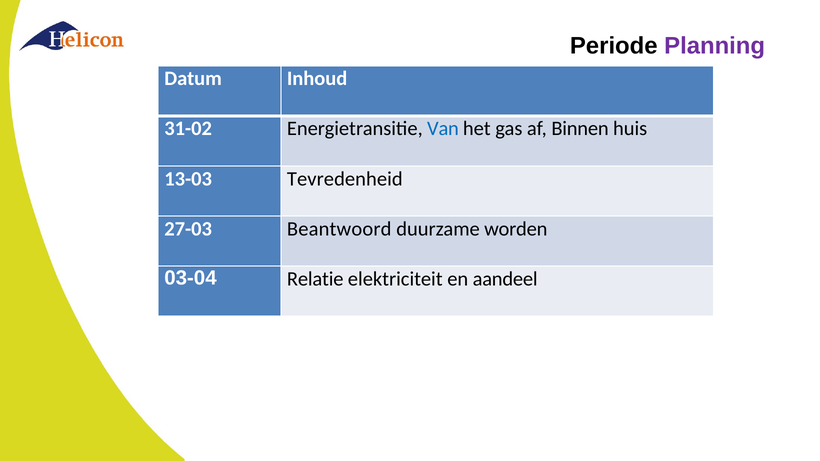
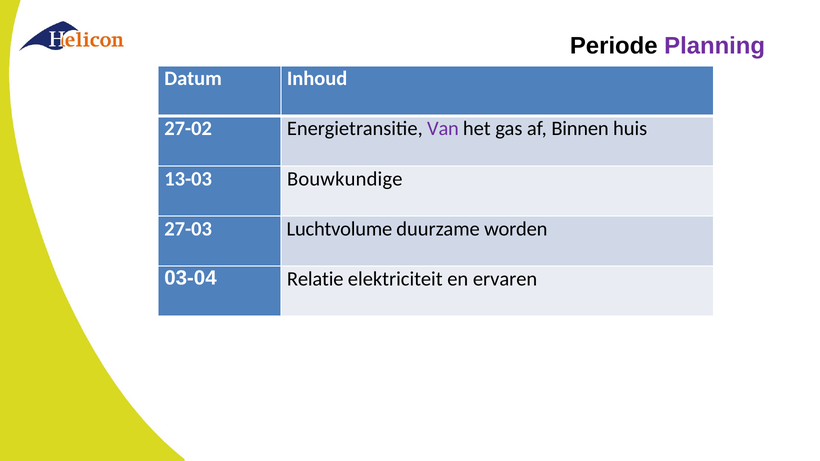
31-02: 31-02 -> 27-02 (188, 129)
Van colour: blue -> purple (443, 129)
Tevredenheid: Tevredenheid -> Bouwkundige (345, 179)
Beantwoord: Beantwoord -> Luchtvolume (339, 229)
aandeel: aandeel -> ervaren (505, 279)
